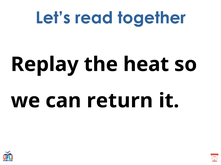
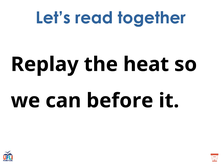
return: return -> before (120, 101)
